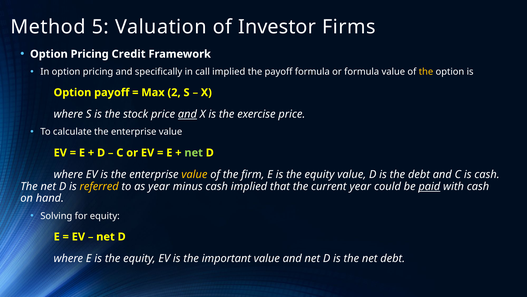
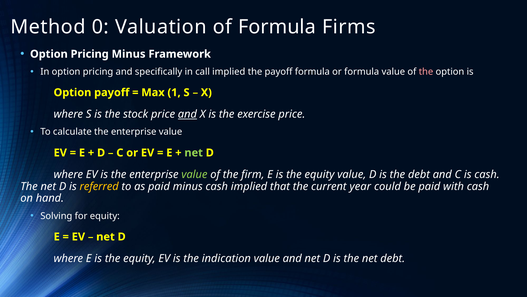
5: 5 -> 0 (100, 27)
of Investor: Investor -> Formula (277, 27)
Pricing Credit: Credit -> Minus (129, 54)
the colour: yellow -> pink (426, 72)
2: 2 -> 1 (174, 92)
value colour: yellow -> light green (194, 174)
as year: year -> paid (159, 186)
paid underline: present -> none (429, 186)
important: important -> indication (226, 258)
